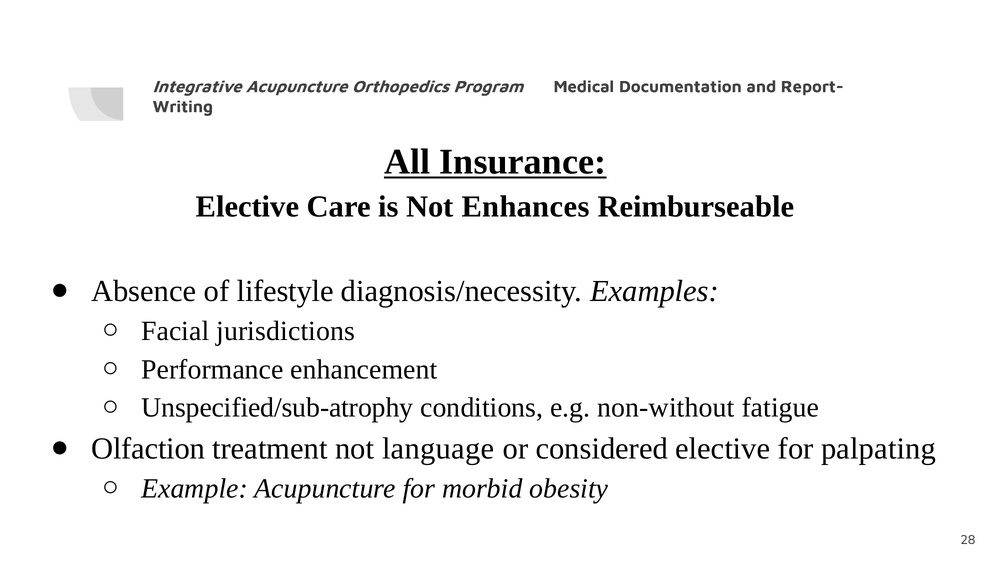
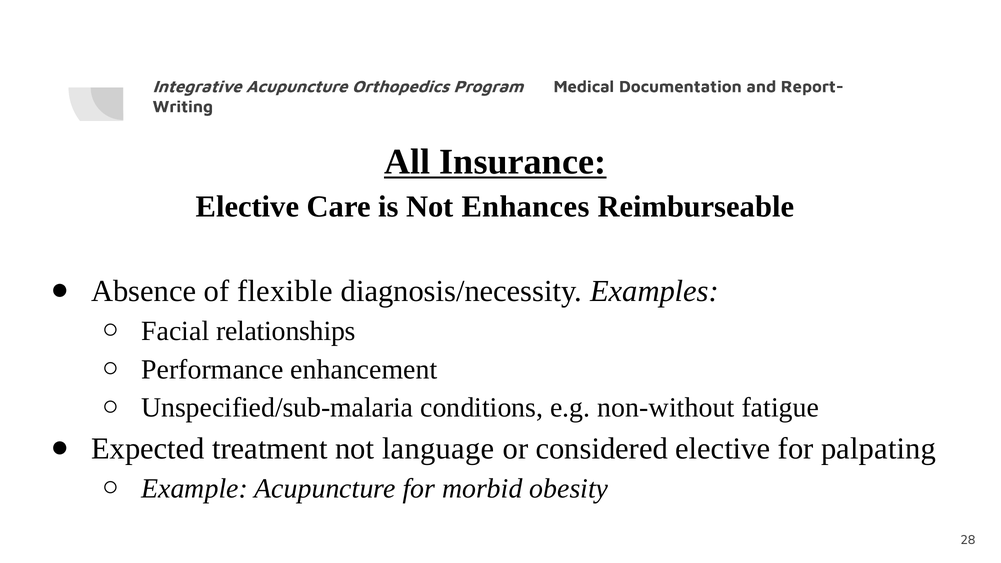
lifestyle: lifestyle -> flexible (285, 291)
jurisdictions: jurisdictions -> relationships (286, 331)
Unspecified/sub-atrophy: Unspecified/sub-atrophy -> Unspecified/sub-malaria (277, 408)
Olfaction: Olfaction -> Expected (148, 449)
